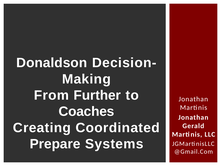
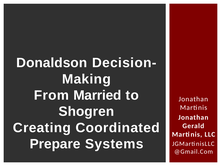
Further: Further -> Married (97, 95)
Coaches: Coaches -> Shogren (86, 111)
